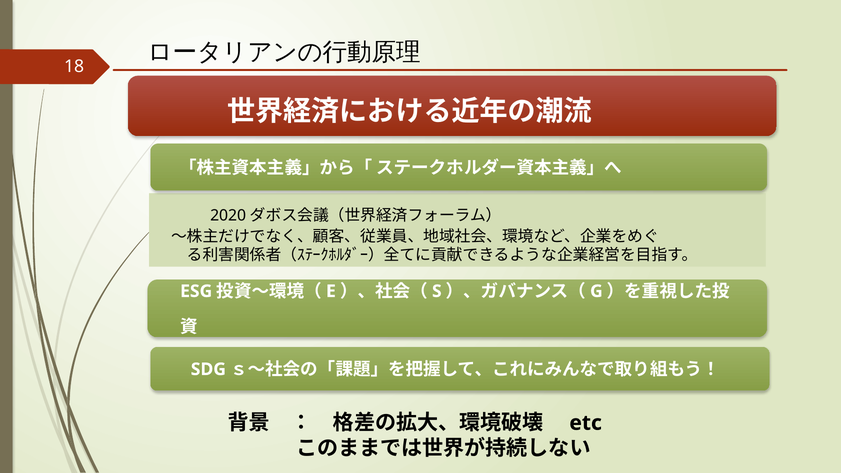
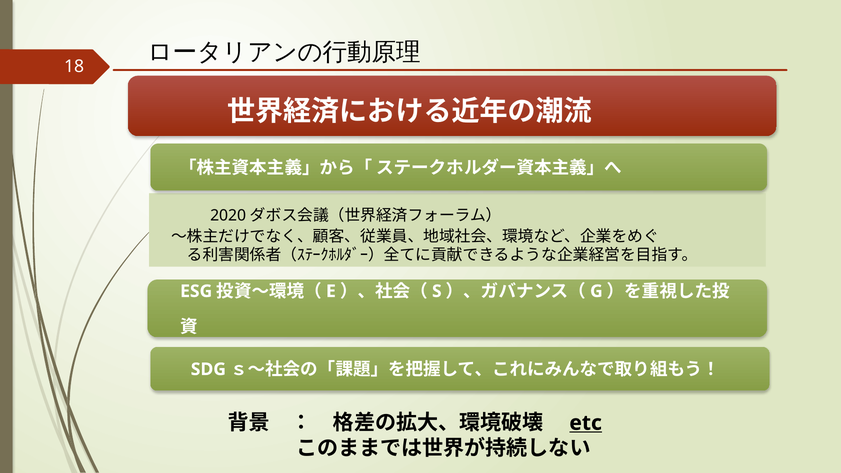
etc underline: none -> present (586, 423)
